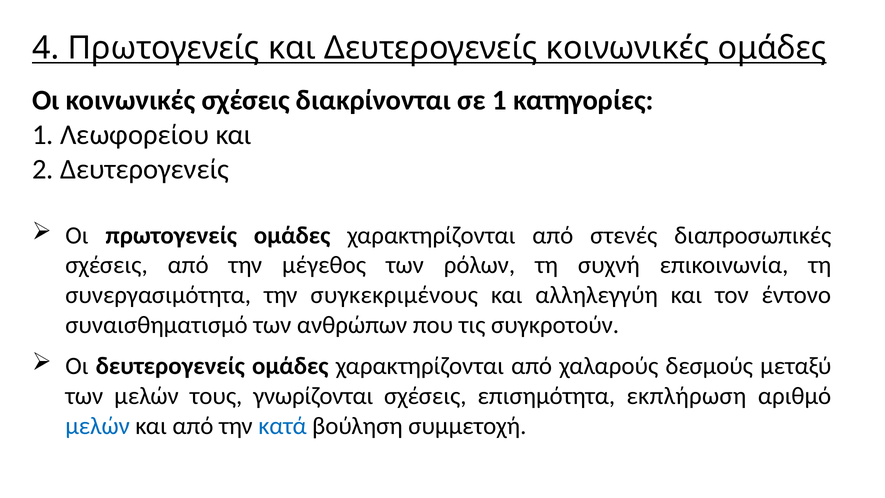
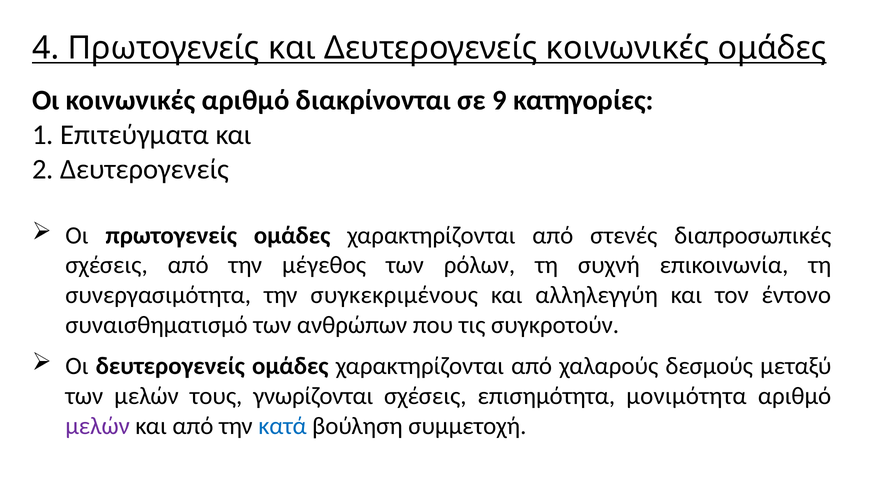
κοινωνικές σχέσεις: σχέσεις -> αριθμό (246, 100)
σε 1: 1 -> 9 (500, 100)
Λεωφορείου: Λεωφορείου -> Επιτεύγματα (135, 135)
εκπλήρωση: εκπλήρωση -> μονιμότητα (686, 396)
μελών colour: blue -> purple (98, 426)
